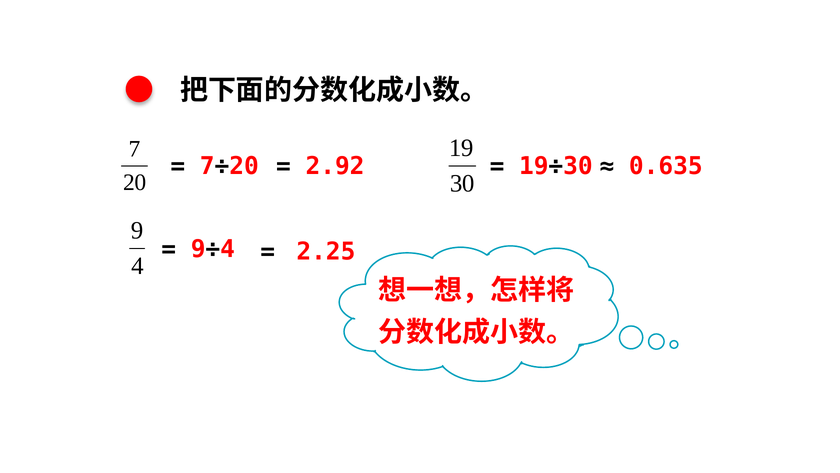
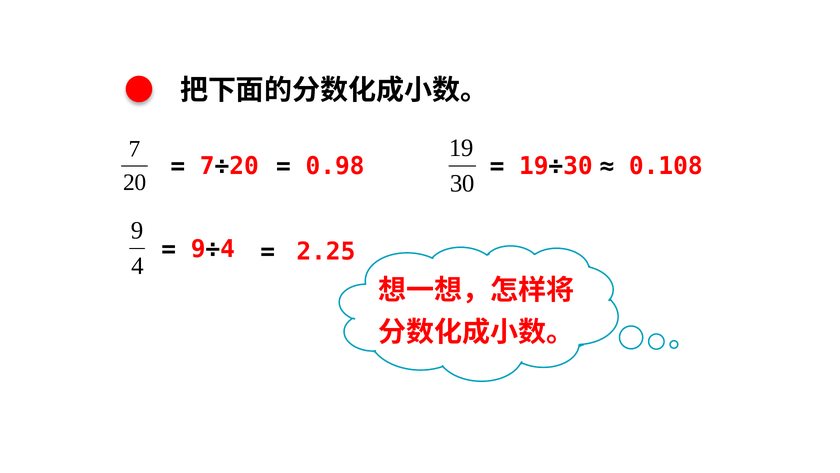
2.92: 2.92 -> 0.98 (335, 166)
0.635: 0.635 -> 0.108 (666, 166)
